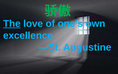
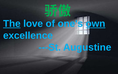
own underline: none -> present (96, 24)
